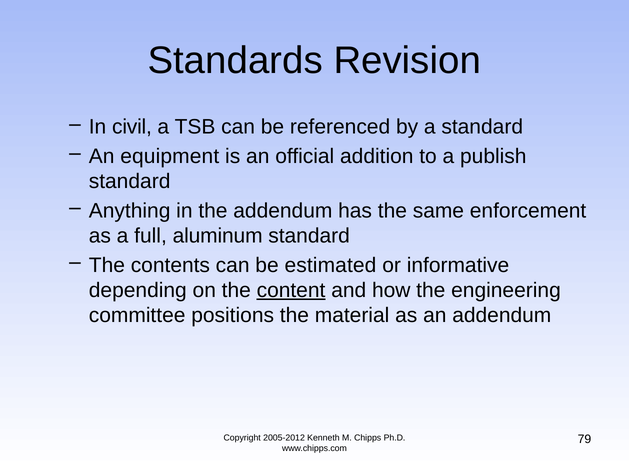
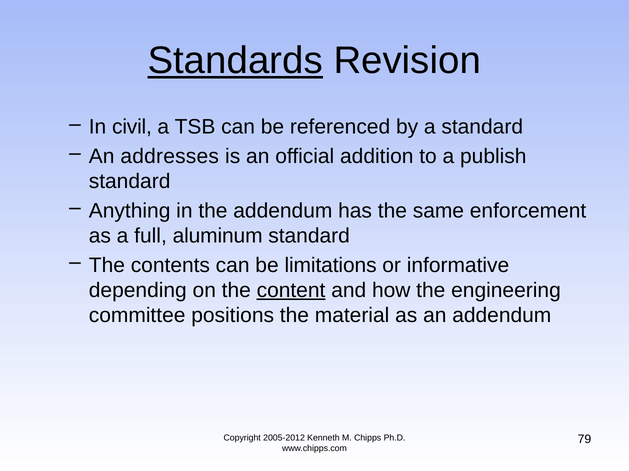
Standards underline: none -> present (235, 61)
equipment: equipment -> addresses (170, 157)
estimated: estimated -> limitations (331, 266)
